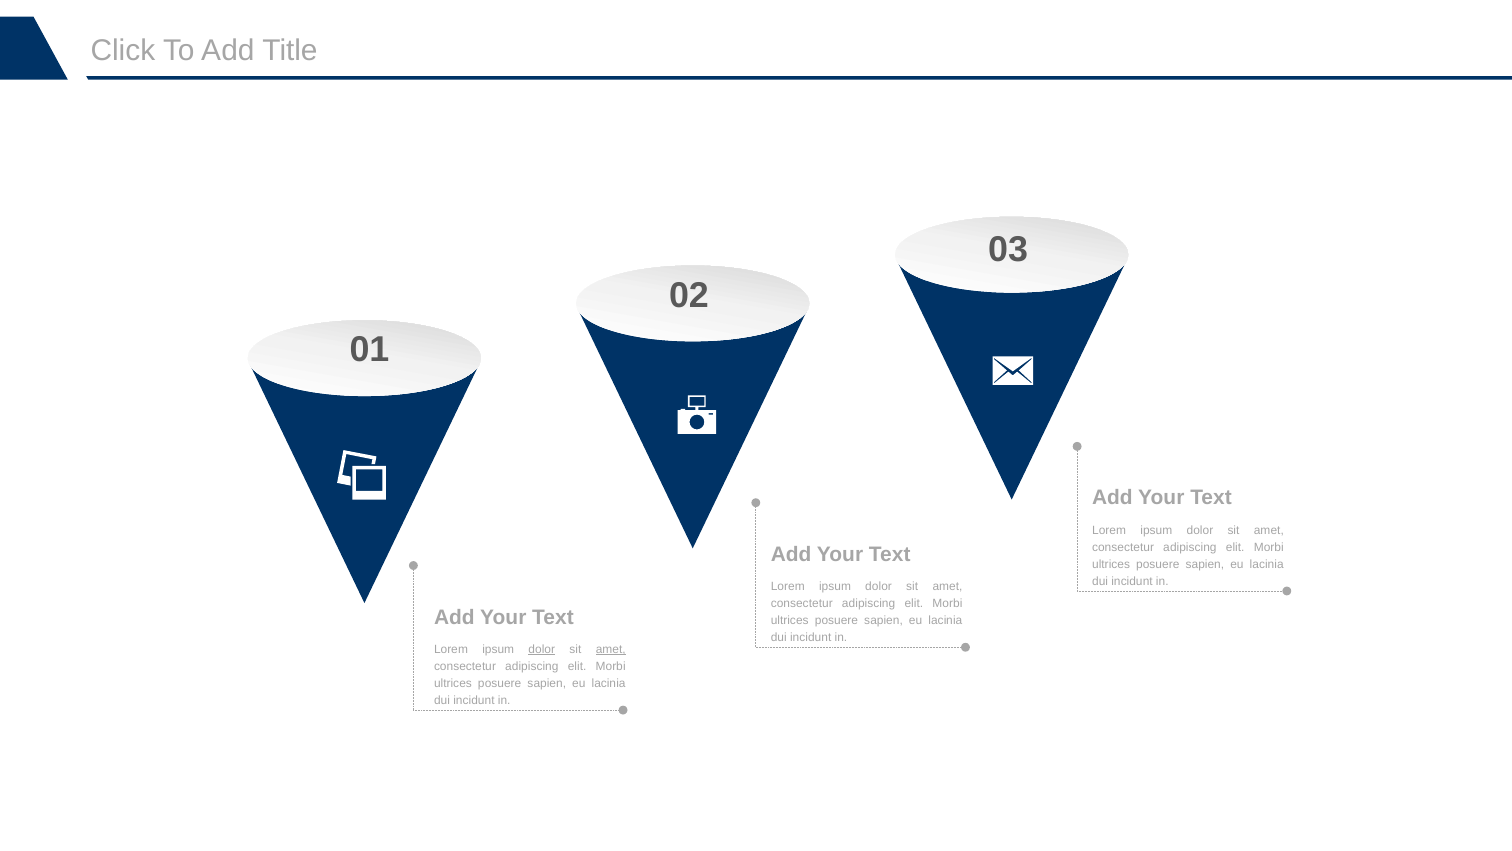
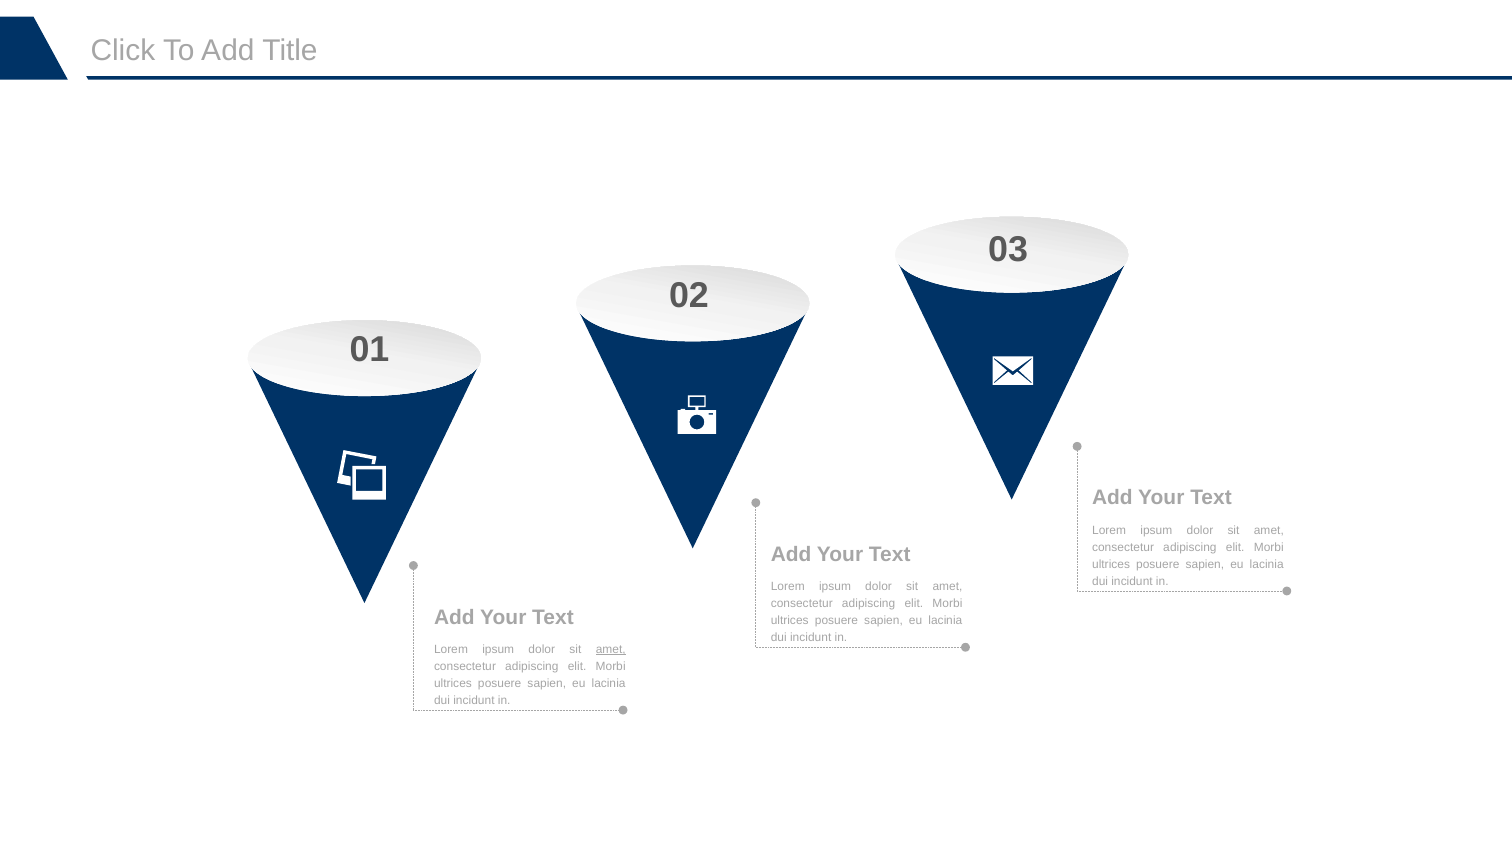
dolor underline: present -> none (542, 649)
